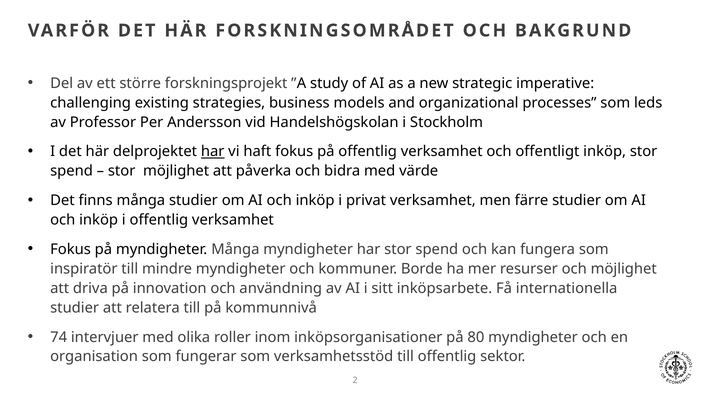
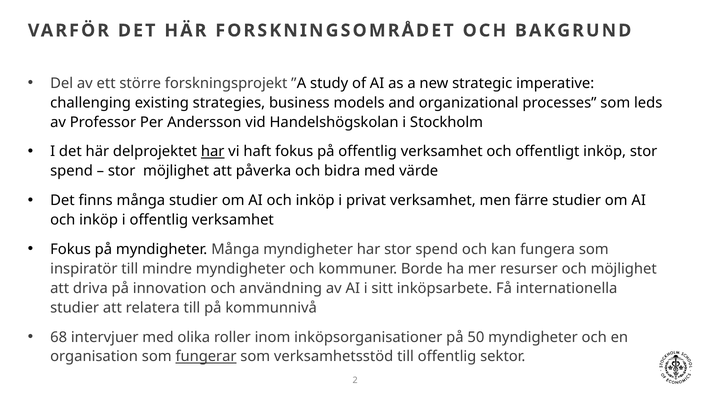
74: 74 -> 68 (59, 337)
80: 80 -> 50 (476, 337)
fungerar underline: none -> present (206, 357)
